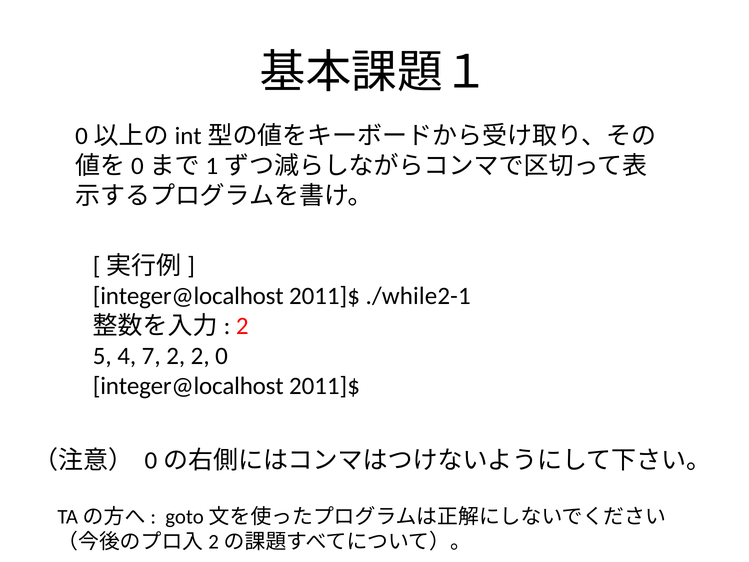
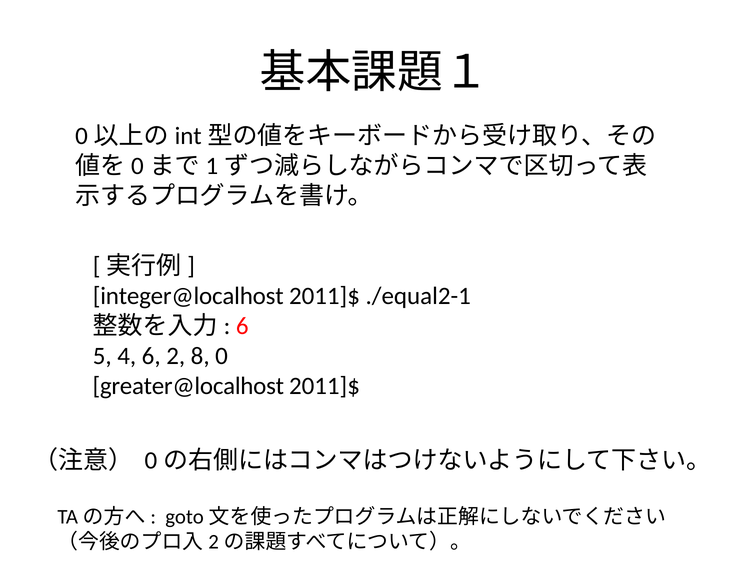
./while2-1: ./while2-1 -> ./equal2-1 (418, 296)
2: 2 -> 6 (242, 326)
4 7: 7 -> 6 (151, 356)
2 2: 2 -> 8 (200, 356)
integer@localhost: integer@localhost -> greater@localhost (188, 386)
